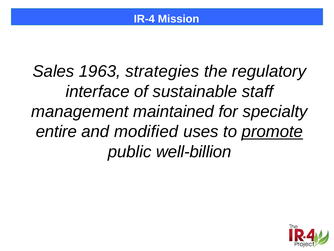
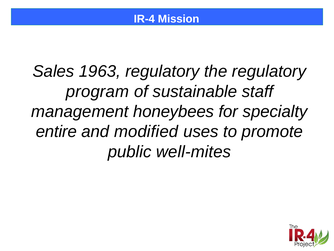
1963 strategies: strategies -> regulatory (162, 71)
interface: interface -> program (97, 91)
maintained: maintained -> honeybees (174, 111)
promote underline: present -> none (272, 131)
well-billion: well-billion -> well-mites (194, 151)
